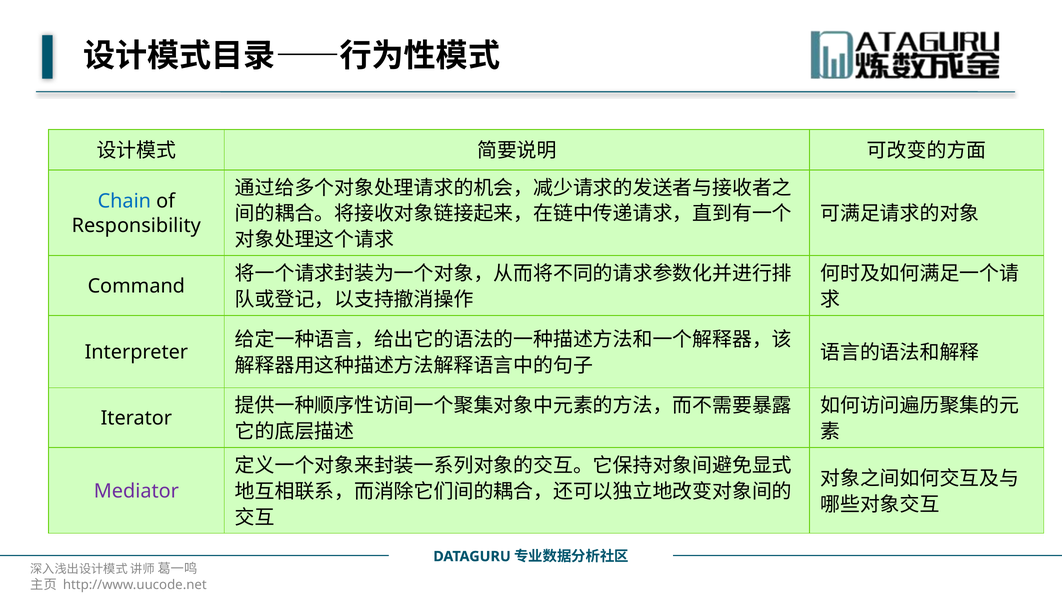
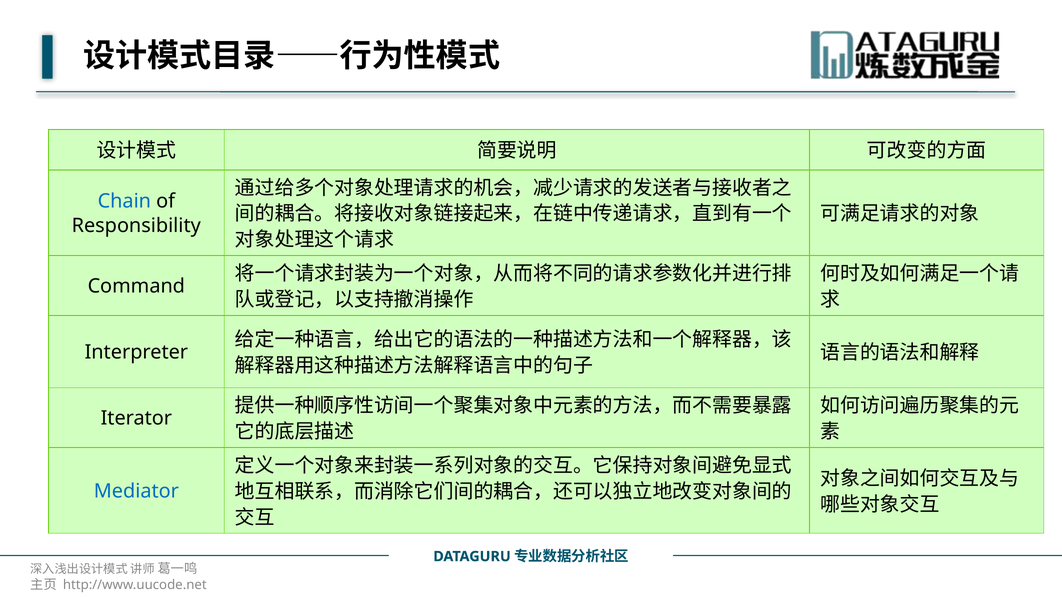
Mediator colour: purple -> blue (136, 491)
